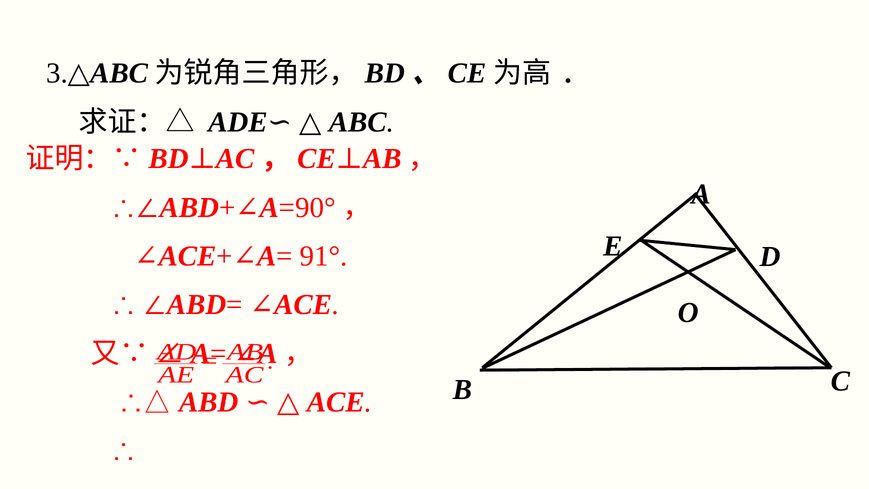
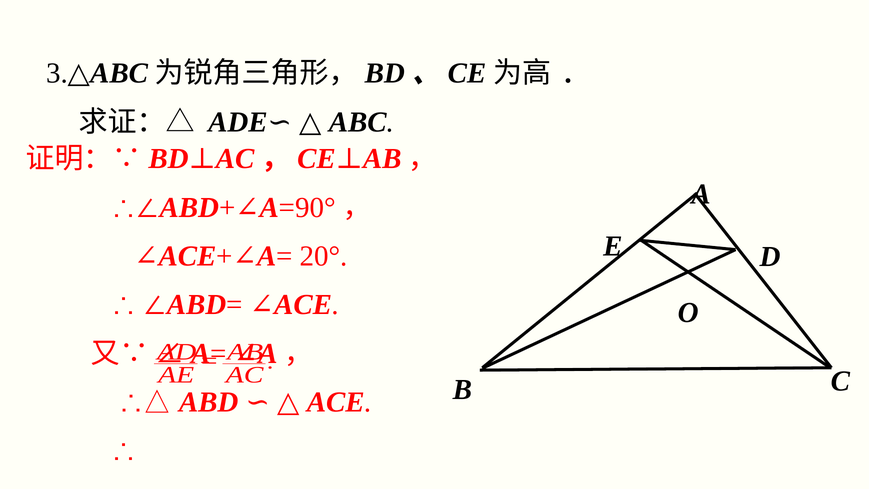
91°: 91° -> 20° (324, 256)
